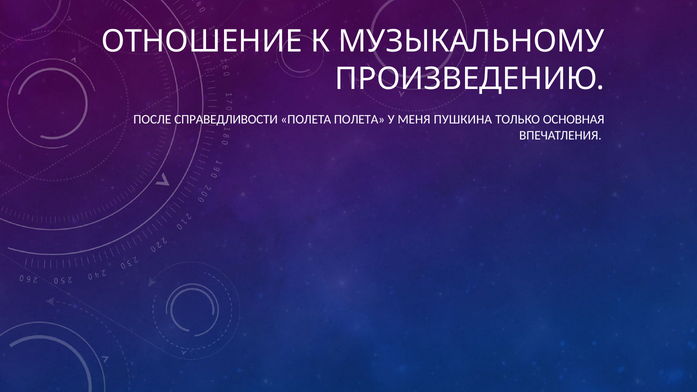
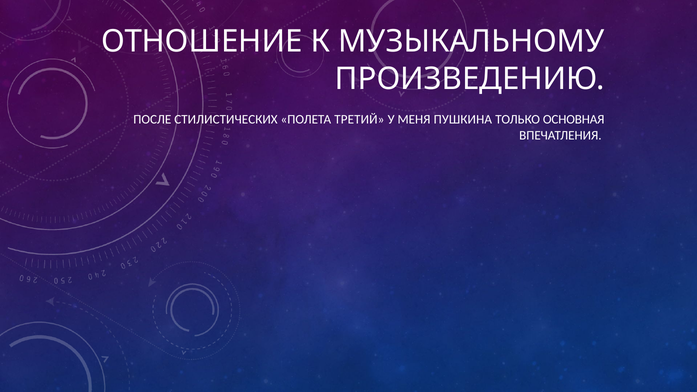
СПРАВЕДЛИВОСТИ: СПРАВЕДЛИВОСТИ -> СТИЛИСТИЧЕСКИХ (226, 120)
ПОЛЕТА ПОЛЕТА: ПОЛЕТА -> ТРЕТИЙ (359, 120)
